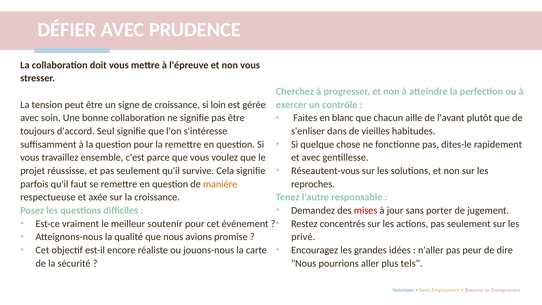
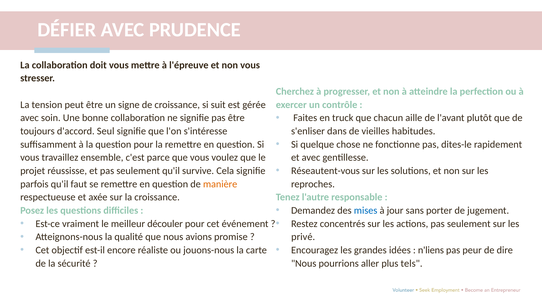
loin: loin -> suit (218, 105)
blanc: blanc -> truck (343, 118)
mises colour: red -> blue (366, 210)
soutenir: soutenir -> découler (165, 224)
n'aller: n'aller -> n'liens (431, 250)
